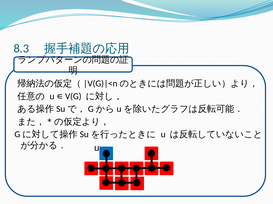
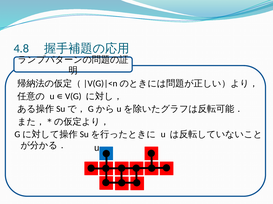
8.3: 8.3 -> 4.8 (21, 49)
